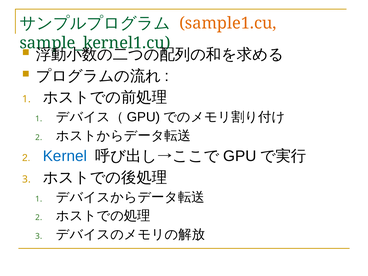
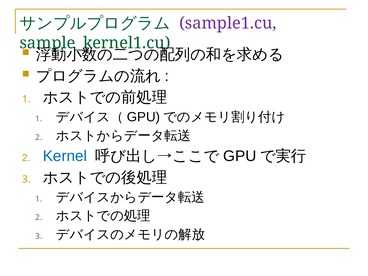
sample1.cu colour: orange -> purple (228, 23)
